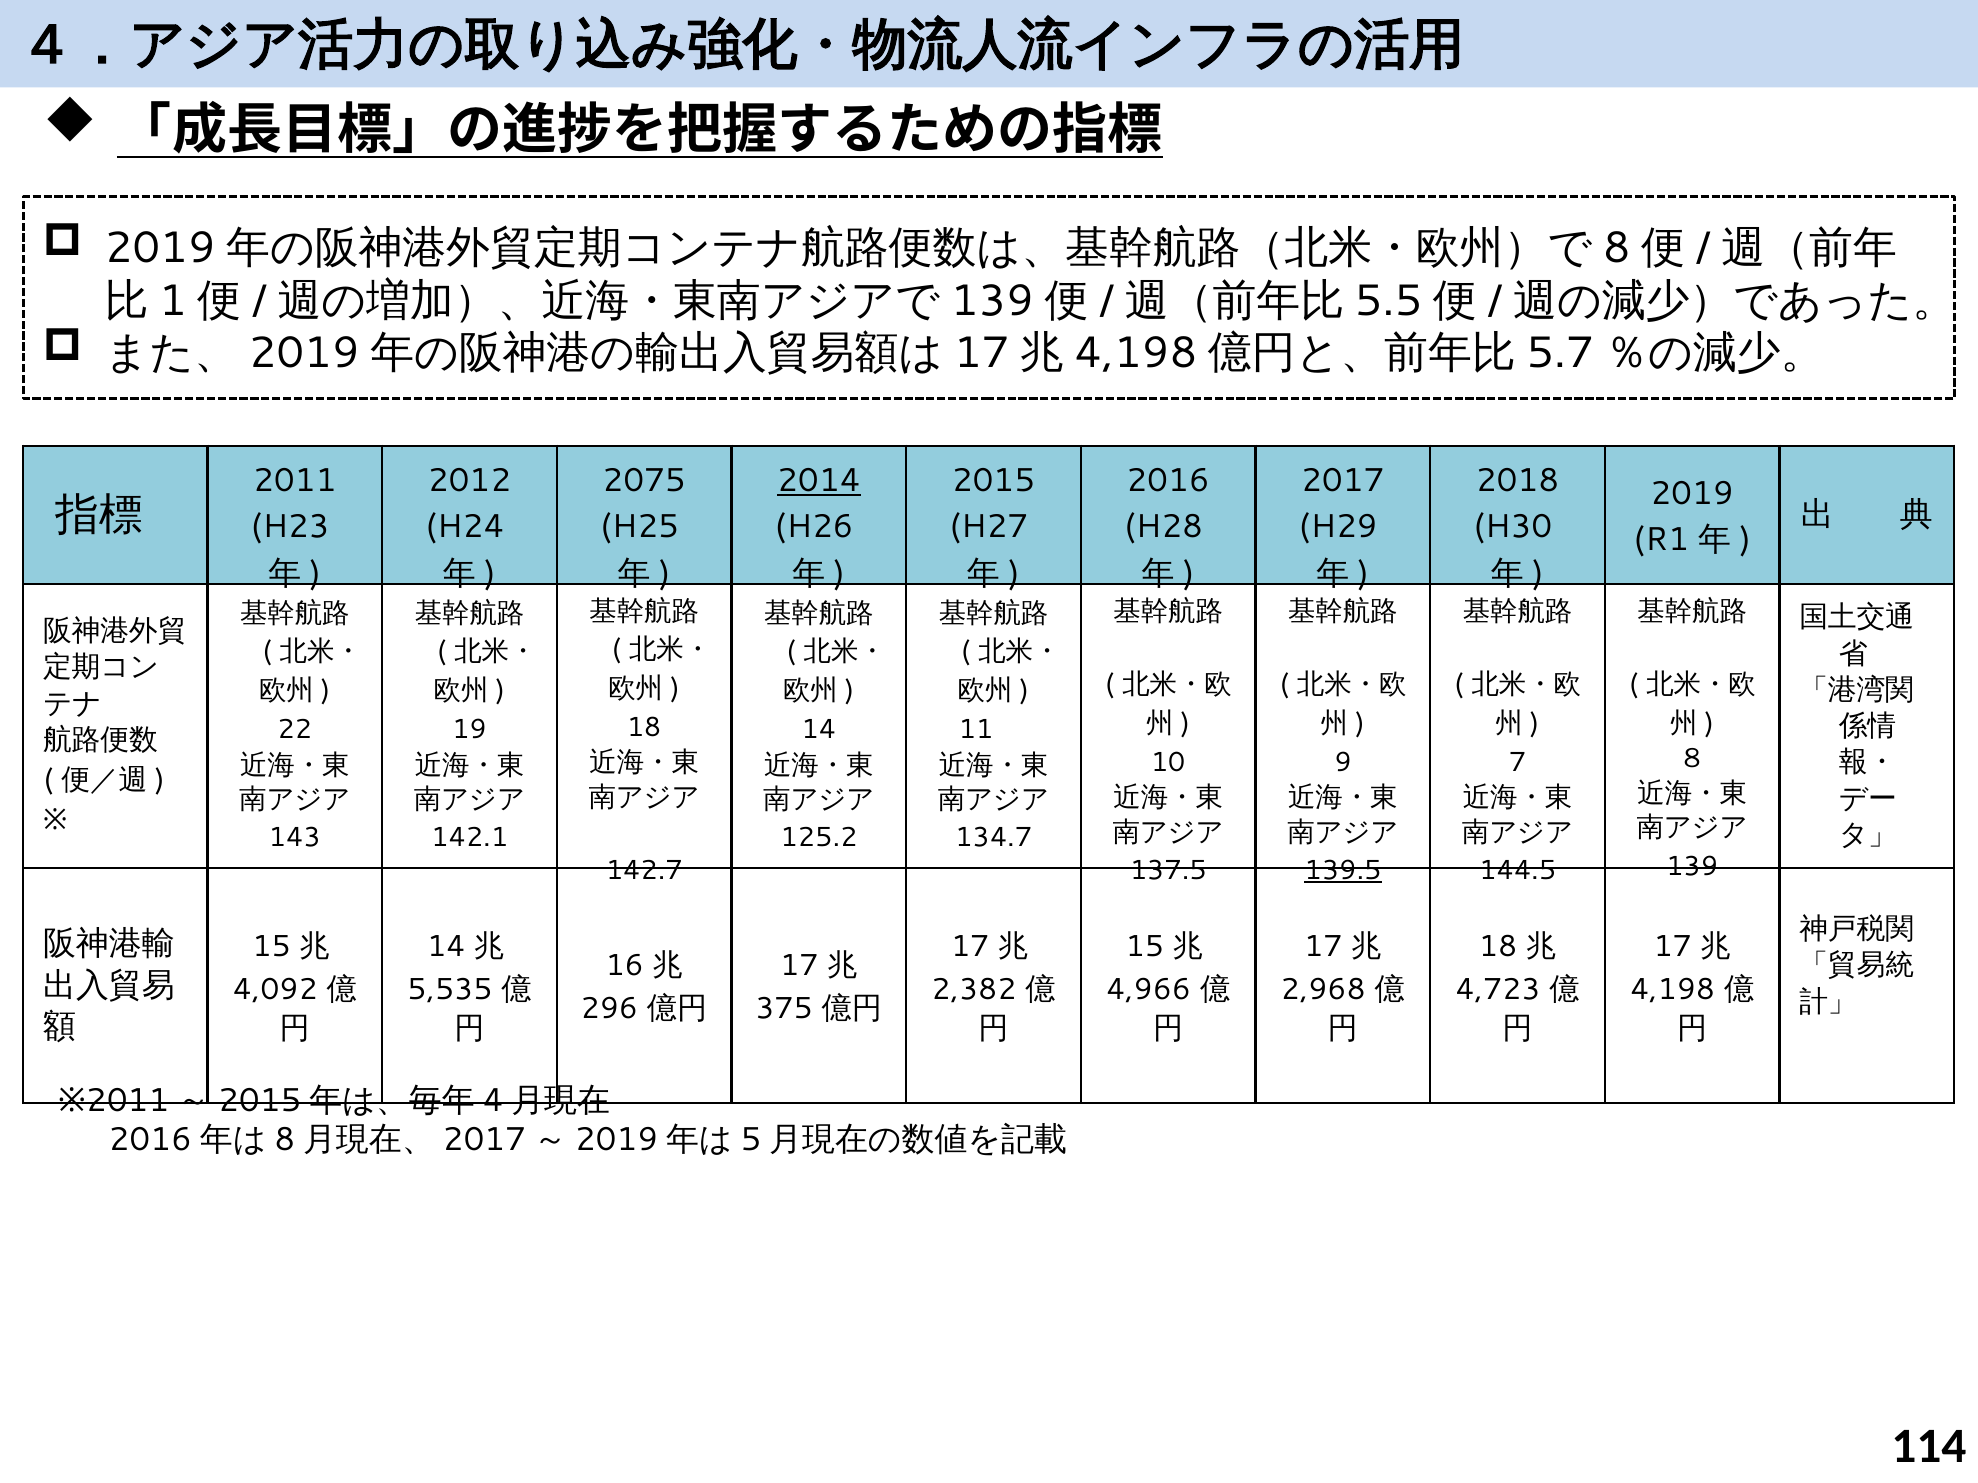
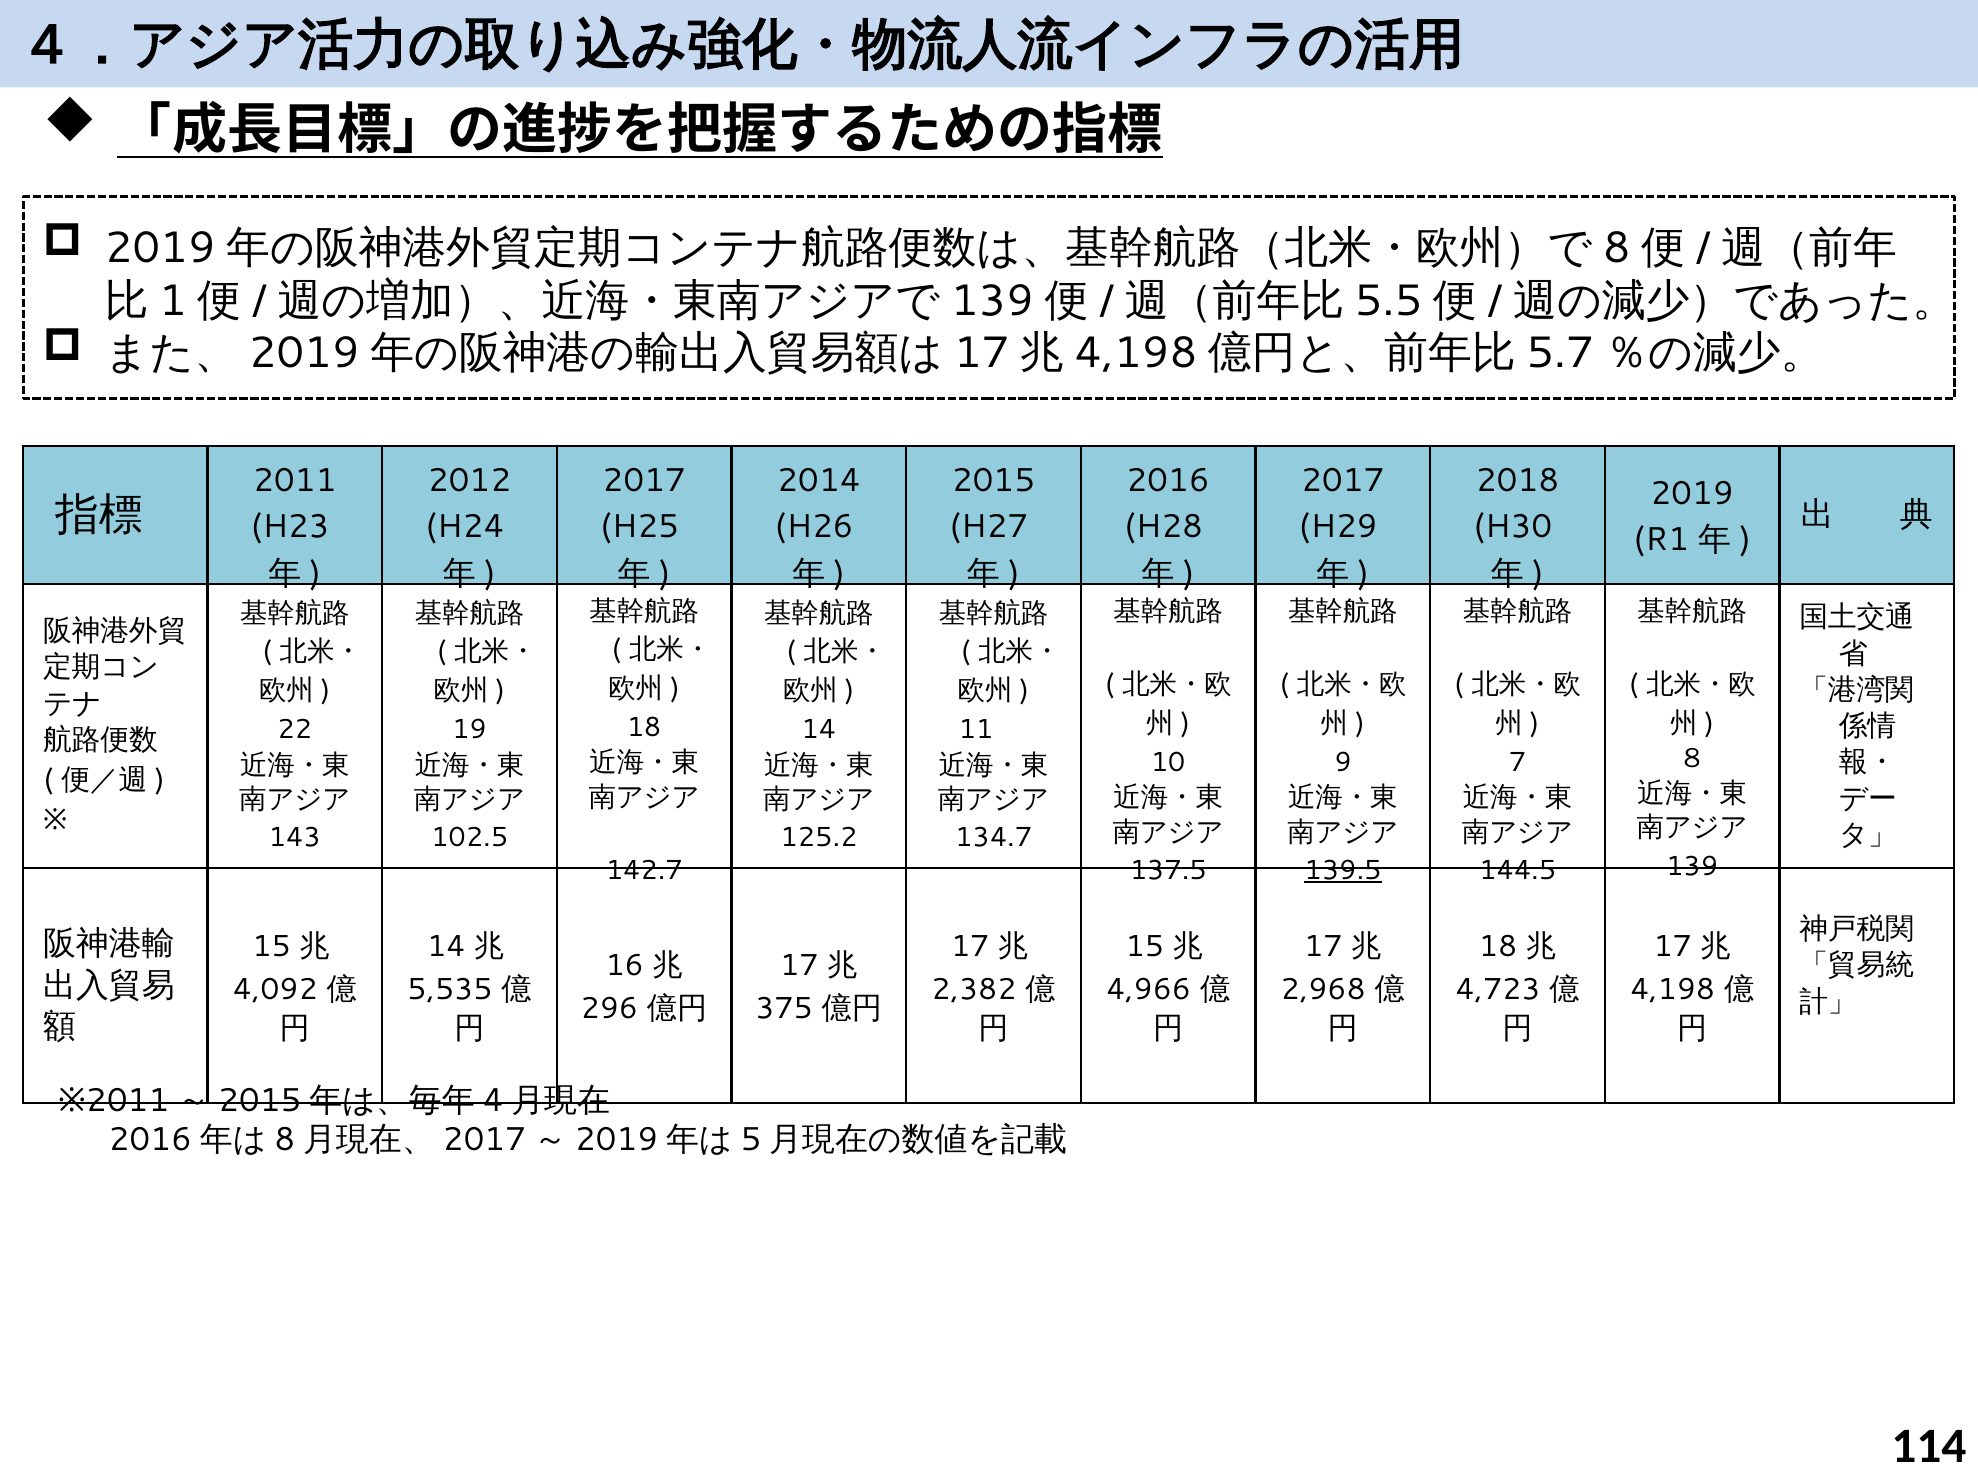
2075: 2075 -> 2017 (644, 481)
2014 underline: present -> none (819, 481)
142.1: 142.1 -> 102.5 (470, 838)
